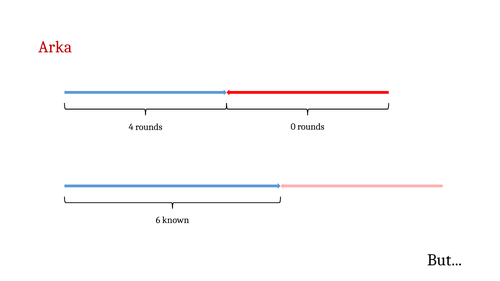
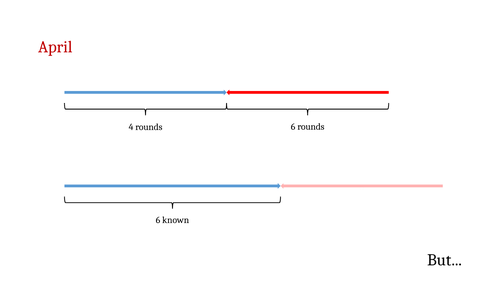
Arka: Arka -> April (55, 47)
4 rounds 0: 0 -> 6 (293, 127)
